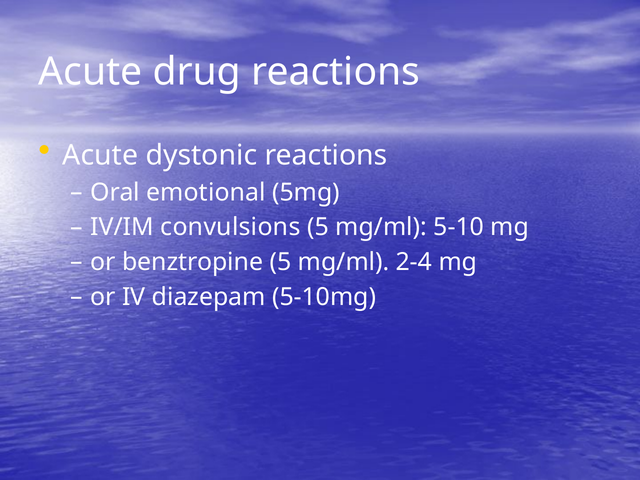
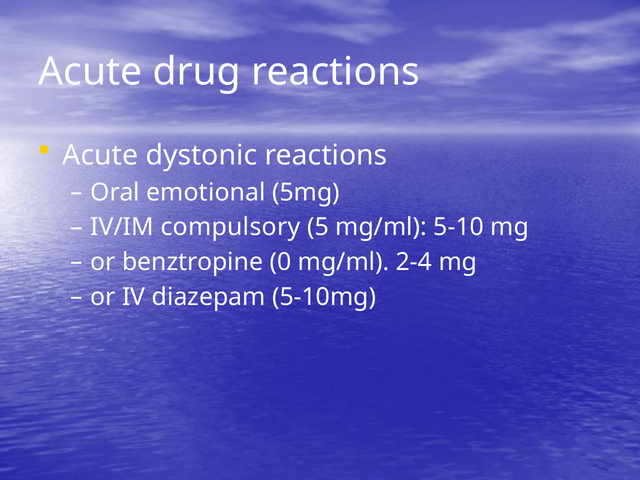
convulsions: convulsions -> compulsory (230, 227)
benztropine 5: 5 -> 0 (281, 262)
